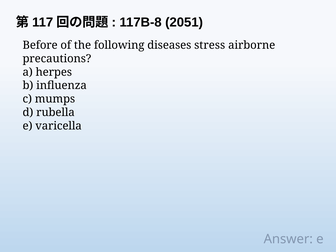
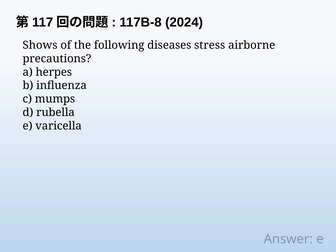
2051: 2051 -> 2024 (184, 22)
Before: Before -> Shows (40, 45)
